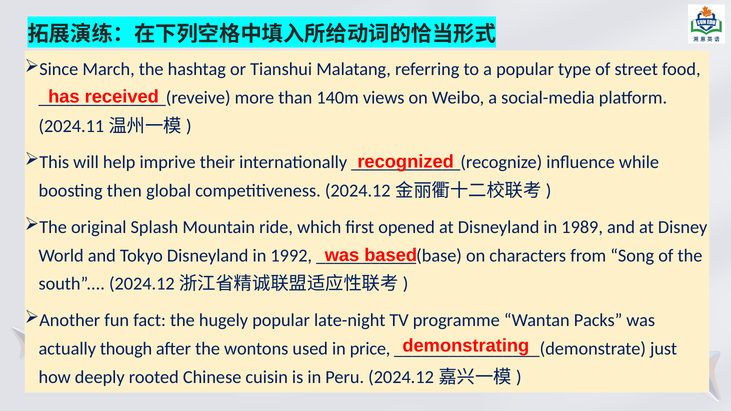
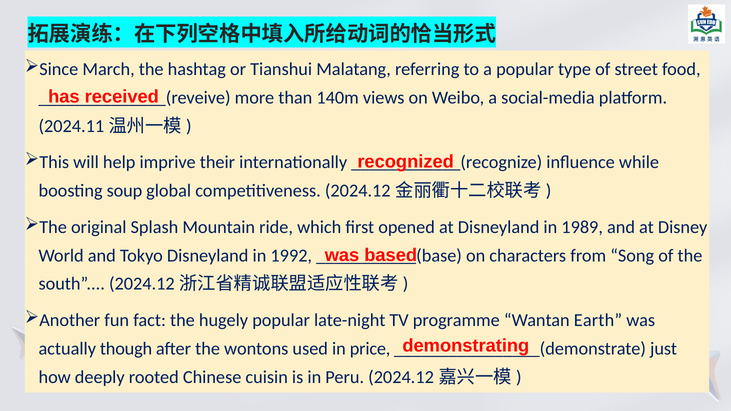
then: then -> soup (124, 191)
Packs: Packs -> Earth (598, 320)
